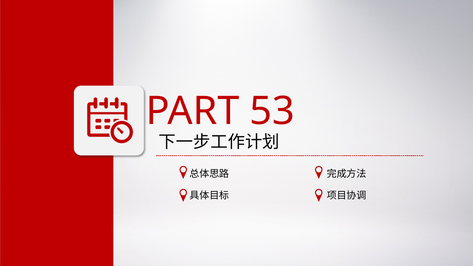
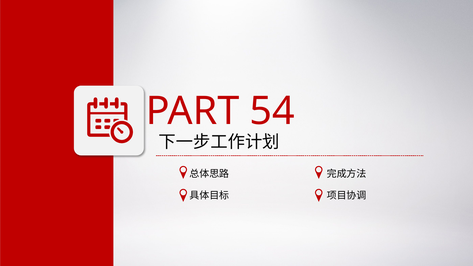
53: 53 -> 54 (272, 112)
